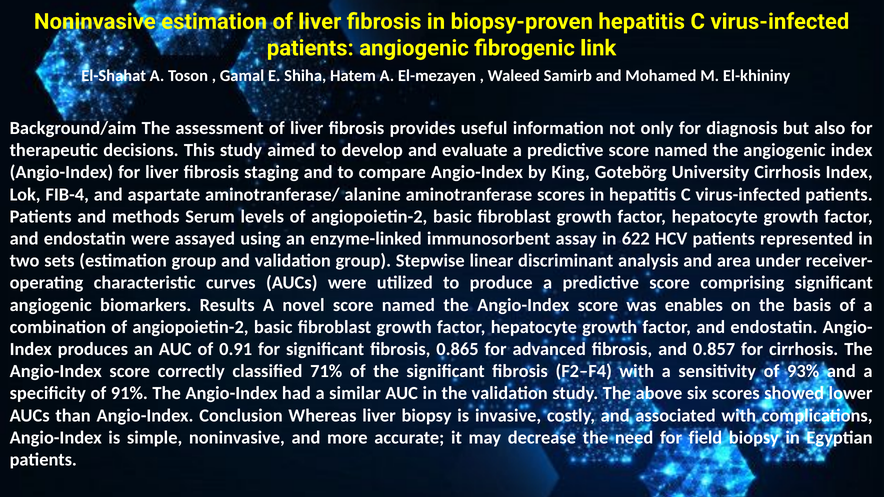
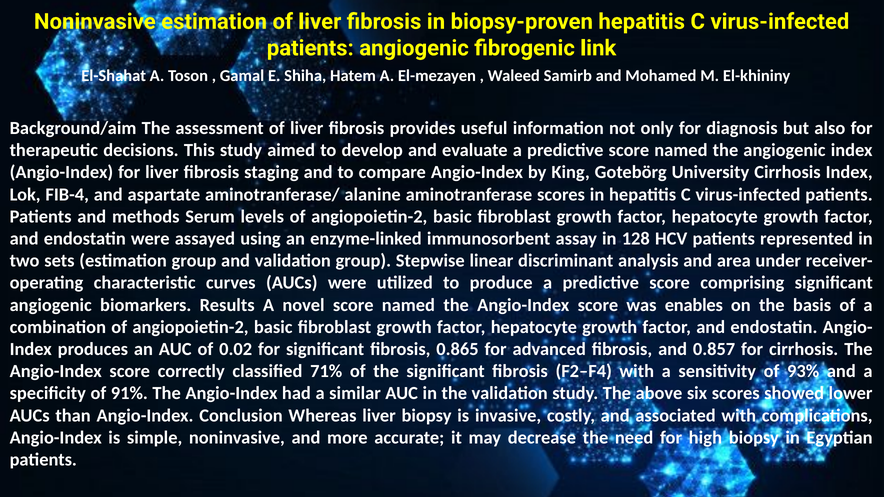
622: 622 -> 128 (636, 239)
0.91: 0.91 -> 0.02 (236, 349)
field: field -> high (705, 438)
